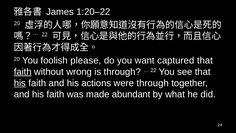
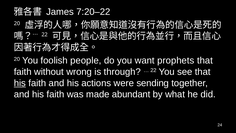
1:20–22: 1:20–22 -> 7:20–22 (93, 12)
please: please -> people (86, 60)
captured: captured -> prophets (176, 60)
faith underline: present -> none (23, 72)
were through: through -> sending (153, 83)
